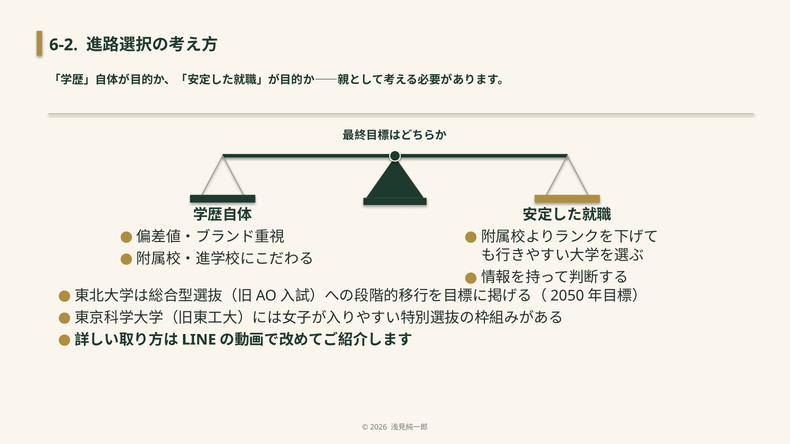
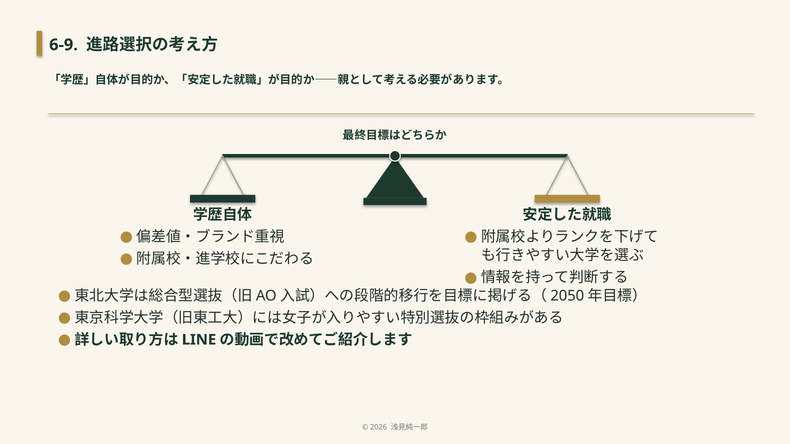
6-2: 6-2 -> 6-9 (64, 45)
